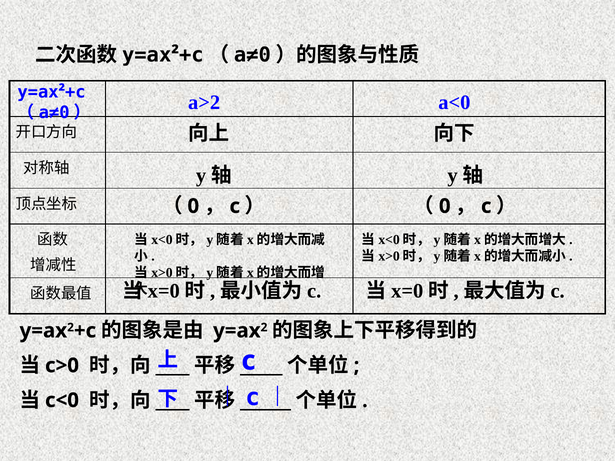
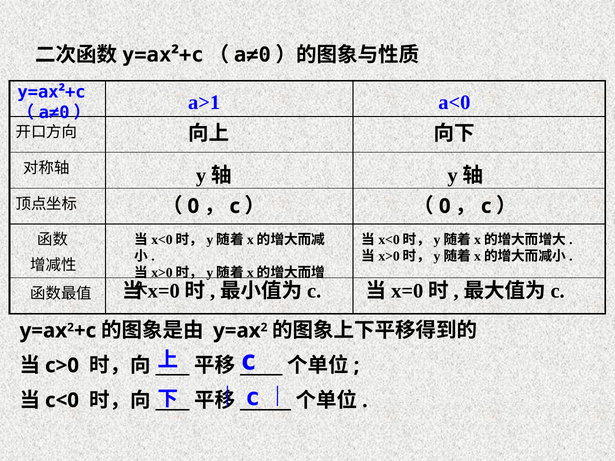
a>2: a>2 -> a>1 (204, 103)
